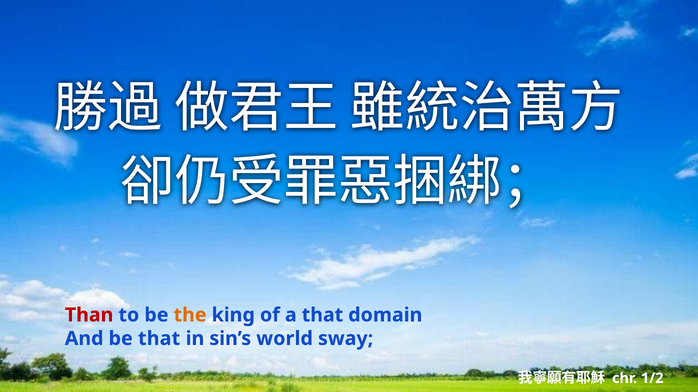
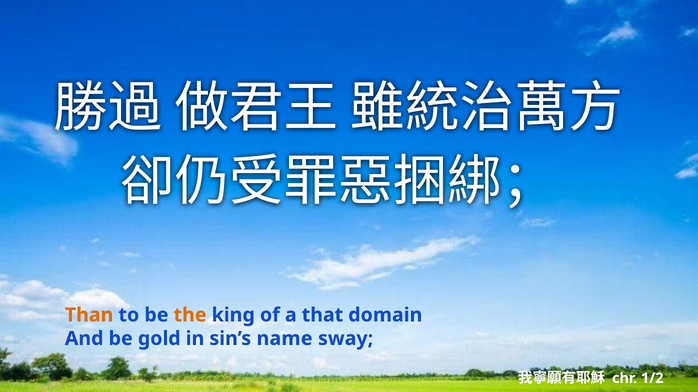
Than colour: red -> orange (89, 315)
be that: that -> gold (159, 339)
world: world -> name (285, 339)
